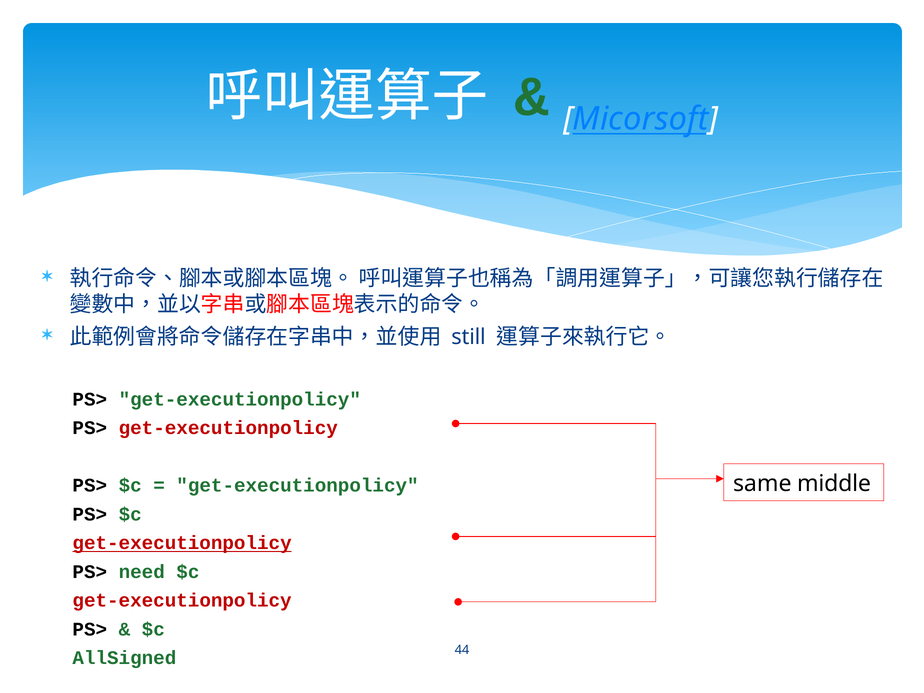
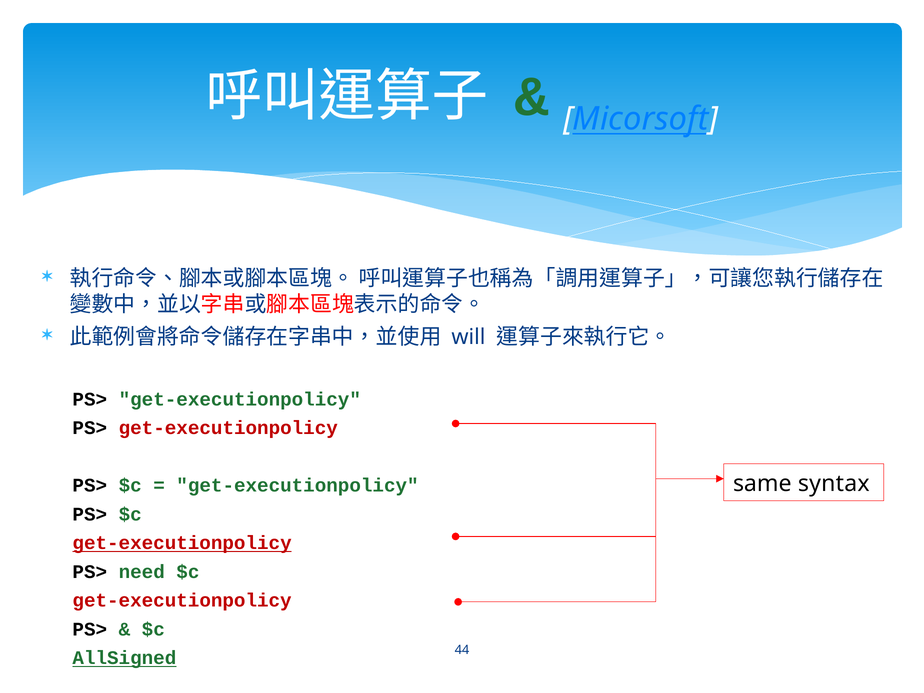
still: still -> will (468, 337)
middle: middle -> syntax (834, 484)
AllSigned underline: none -> present (124, 658)
